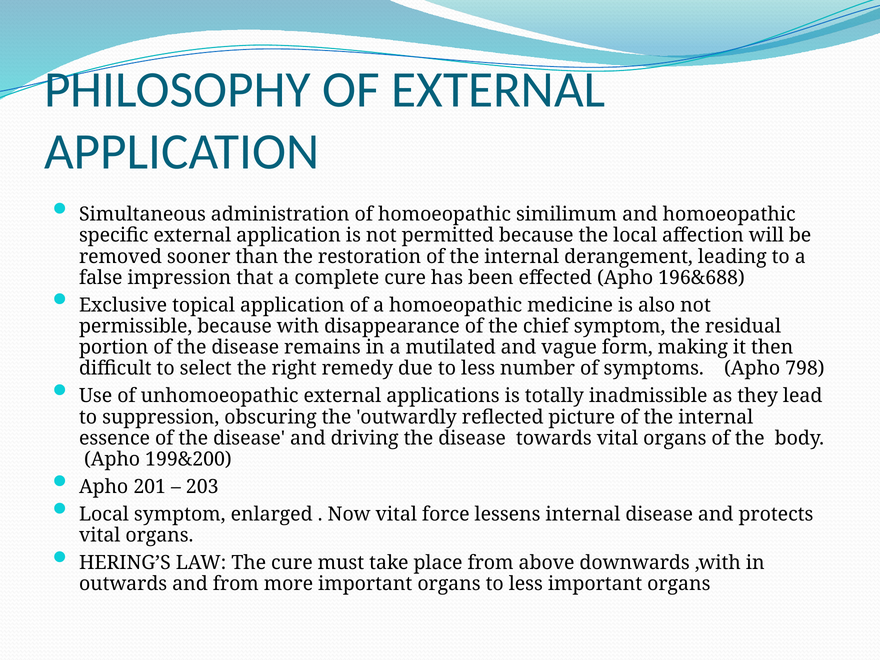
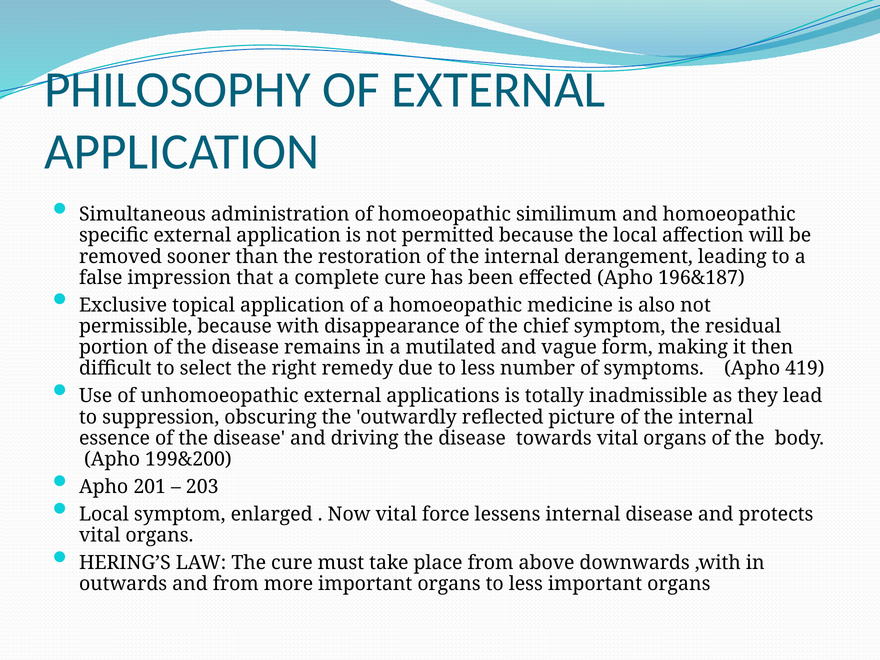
196&688: 196&688 -> 196&187 (701, 278)
798: 798 -> 419 (805, 369)
